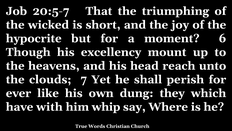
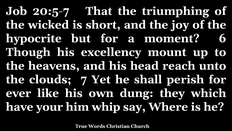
with: with -> your (50, 107)
